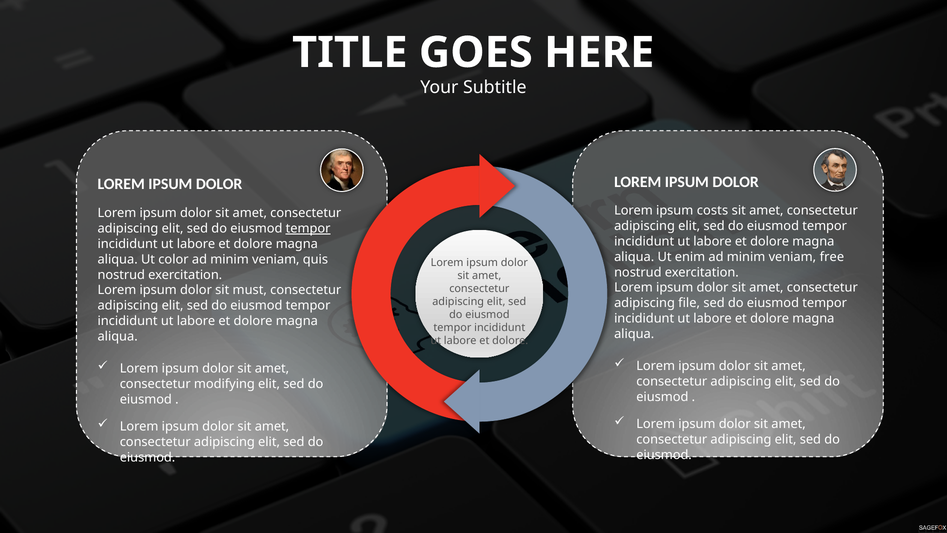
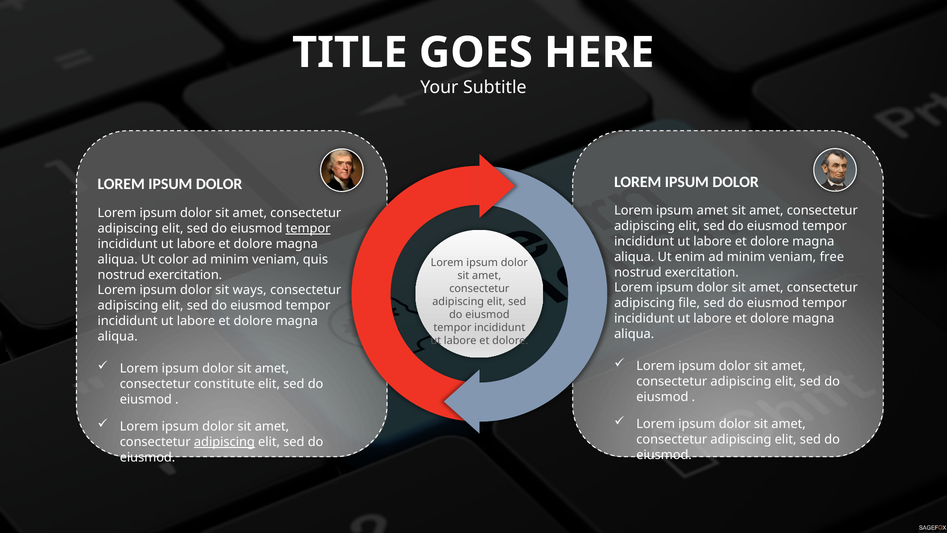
ipsum costs: costs -> amet (712, 211)
must: must -> ways (250, 290)
modifying: modifying -> constitute (224, 384)
adipiscing underline: none -> present (224, 442)
